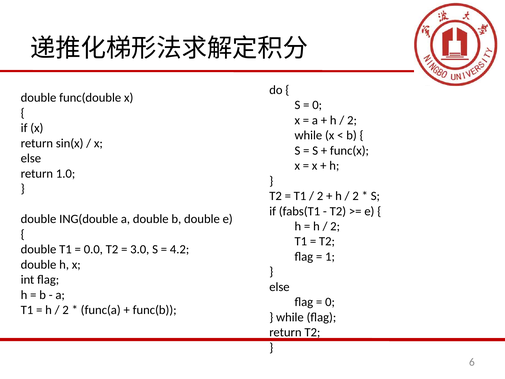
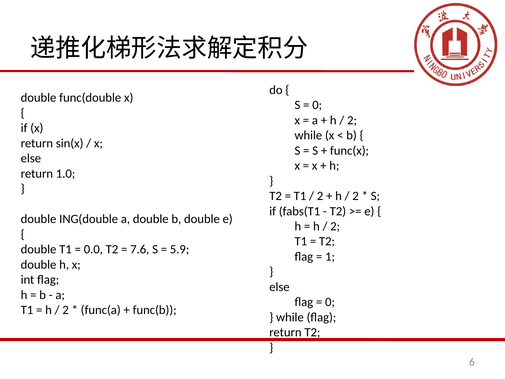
3.0: 3.0 -> 7.6 (140, 249)
4.2: 4.2 -> 5.9 (180, 249)
